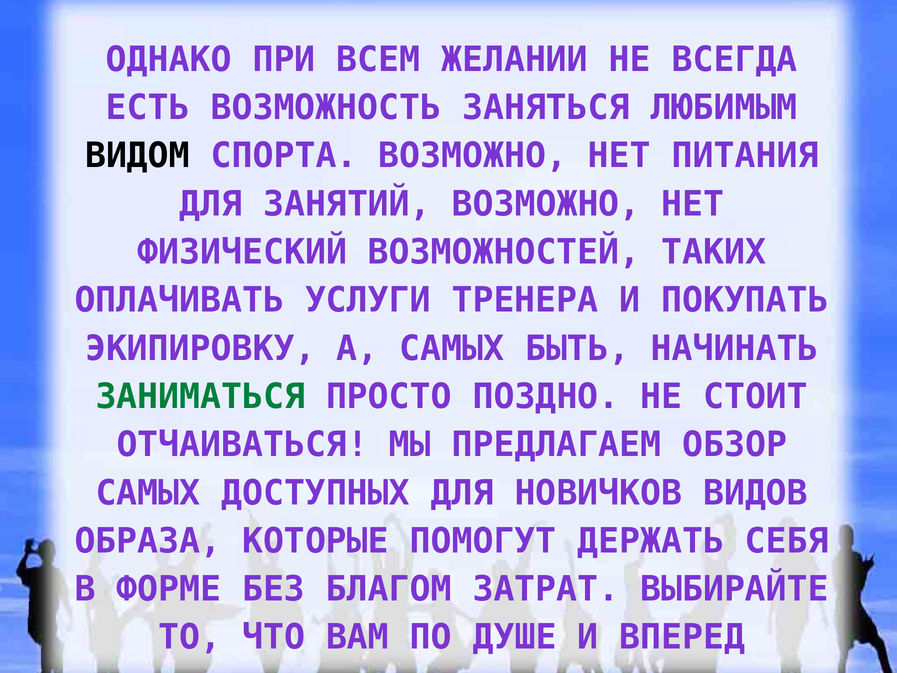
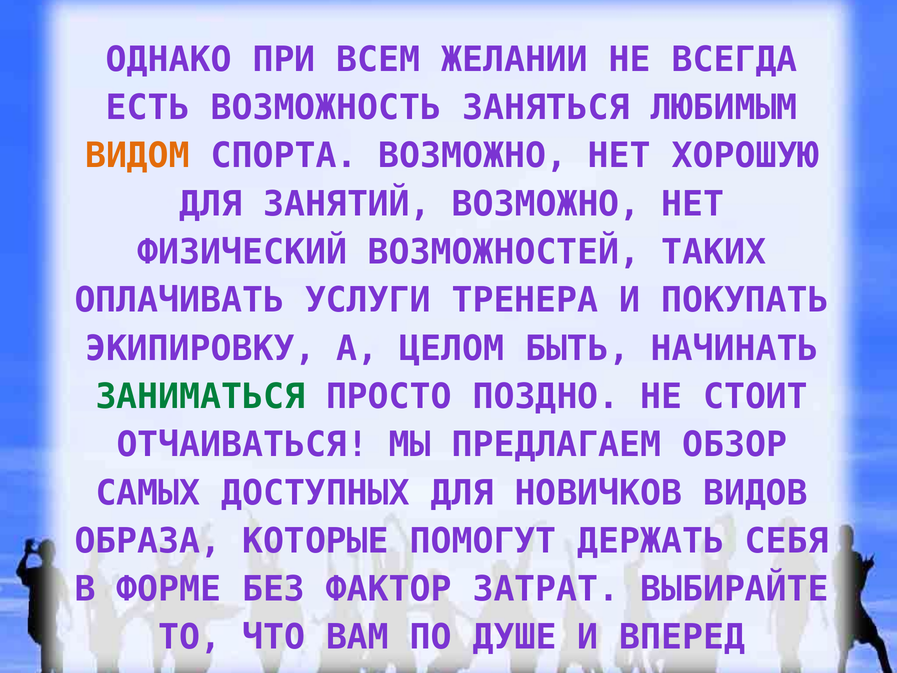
ВИДОМ colour: black -> orange (138, 156)
ПИТАНИЯ: ПИТАНИЯ -> ХОРОШУЮ (745, 156)
А САМЫХ: САМЫХ -> ЦЕЛОМ (452, 348)
БЛАГОМ: БЛАГОМ -> ФАКТОР (389, 589)
